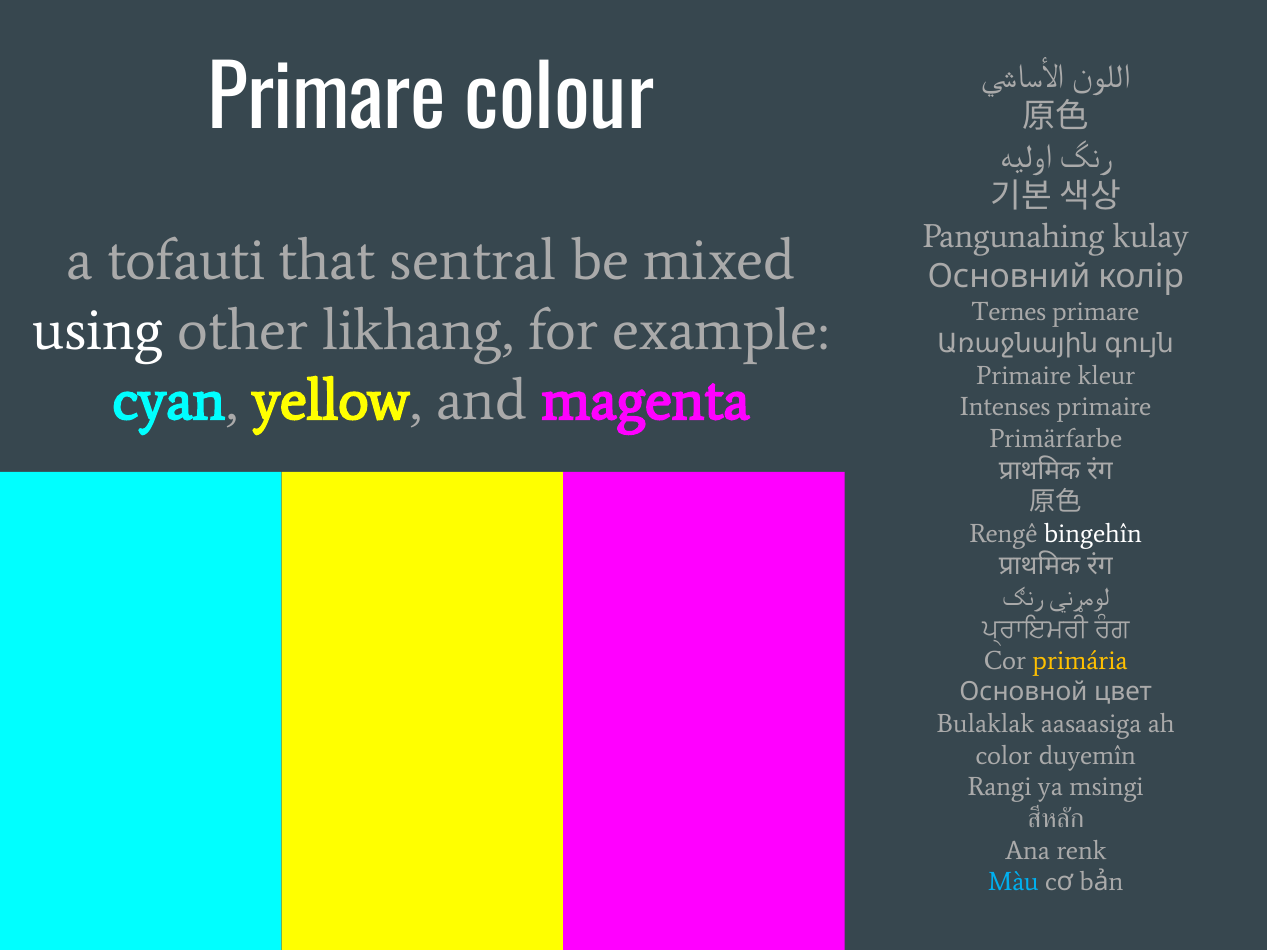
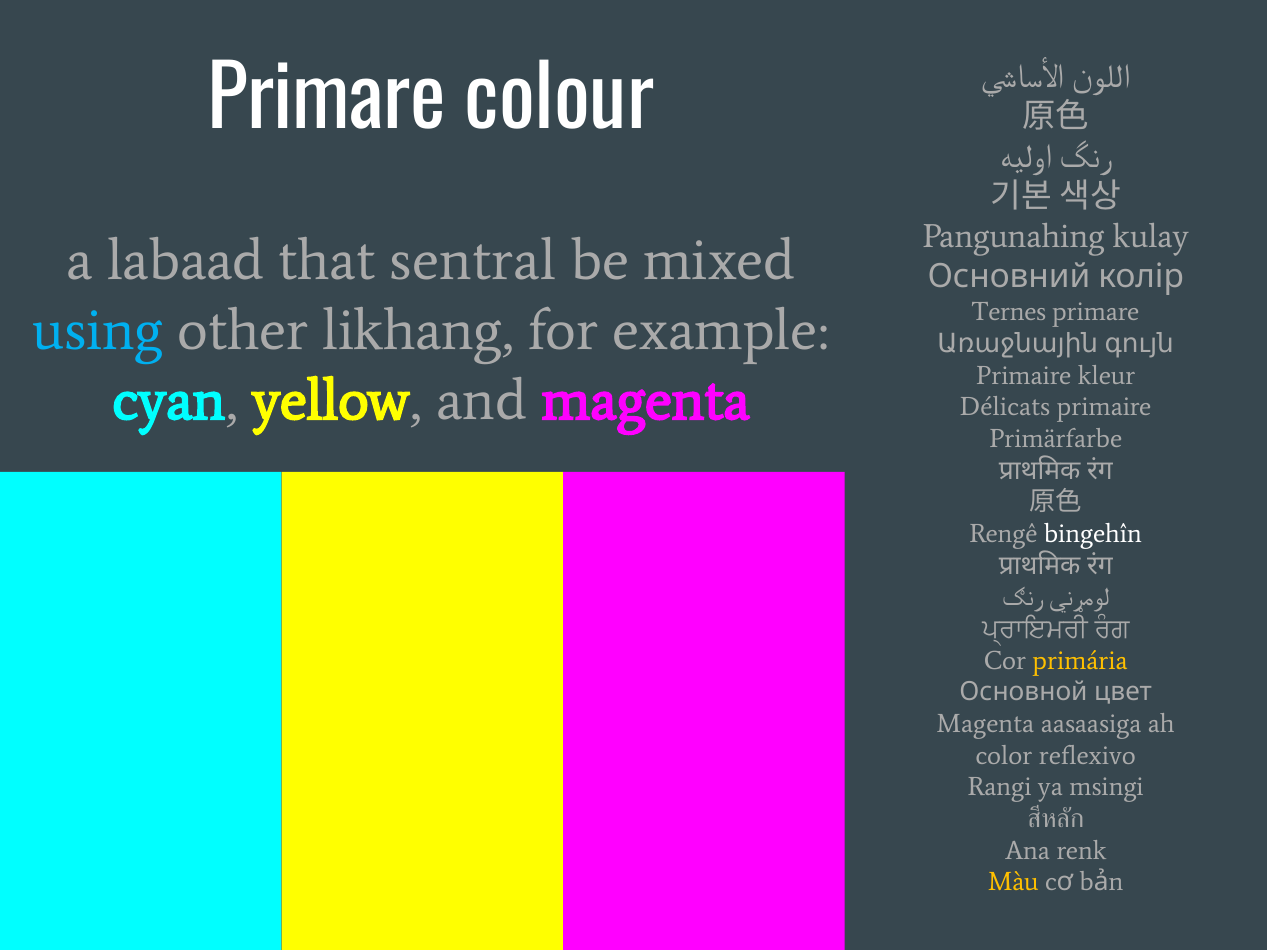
tofauti: tofauti -> labaad (186, 261)
using colour: white -> light blue (98, 330)
Intenses: Intenses -> Délicats (1005, 407)
Bulaklak: Bulaklak -> Magenta (985, 724)
duyemîn: duyemîn -> reflexivo (1087, 756)
Màu colour: light blue -> yellow (1013, 882)
